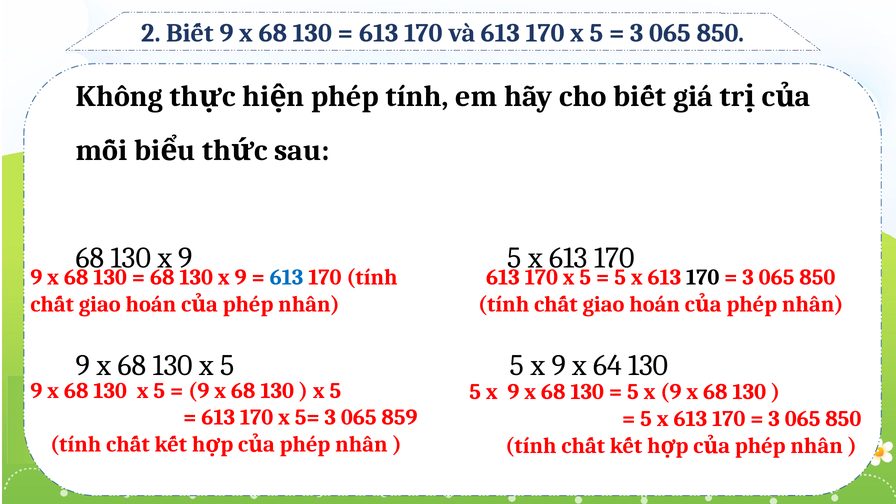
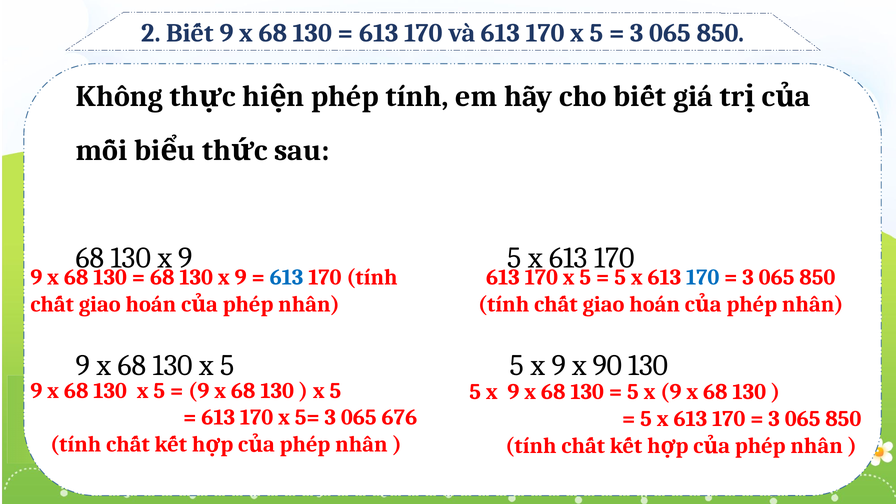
170 colour: black -> blue (703, 277)
64: 64 -> 90 (608, 365)
859: 859 -> 676 (399, 418)
